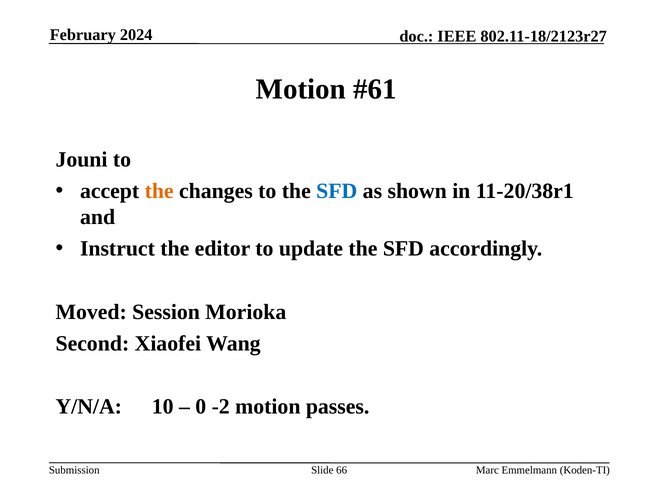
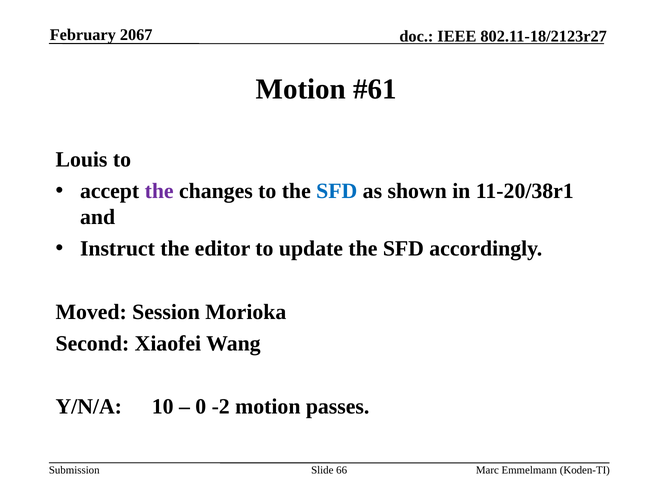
2024: 2024 -> 2067 (136, 35)
Jouni: Jouni -> Louis (82, 159)
the colour: orange -> purple (159, 191)
